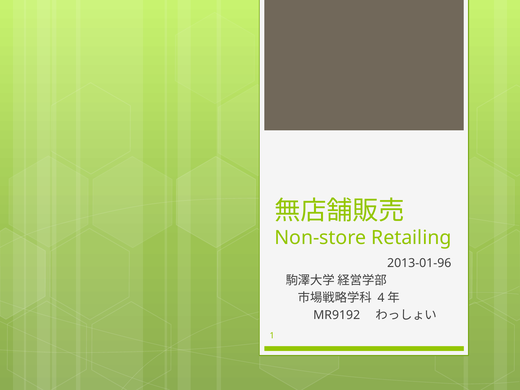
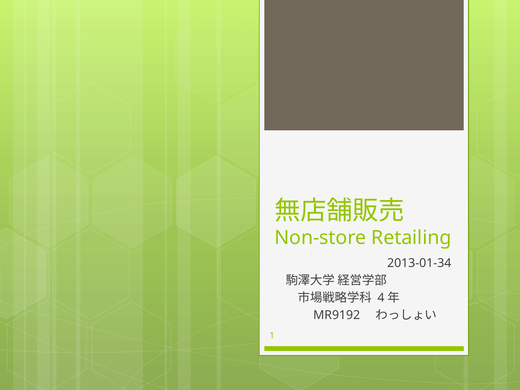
2013-01-96: 2013-01-96 -> 2013-01-34 (419, 263)
